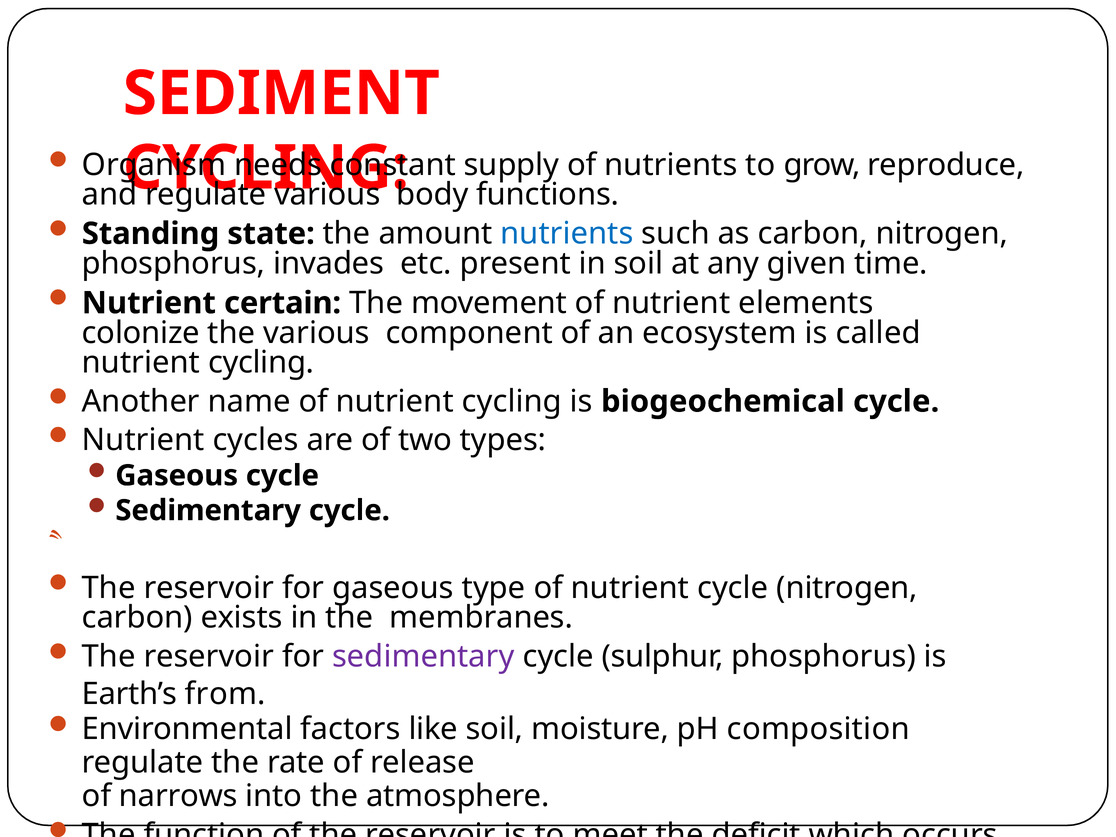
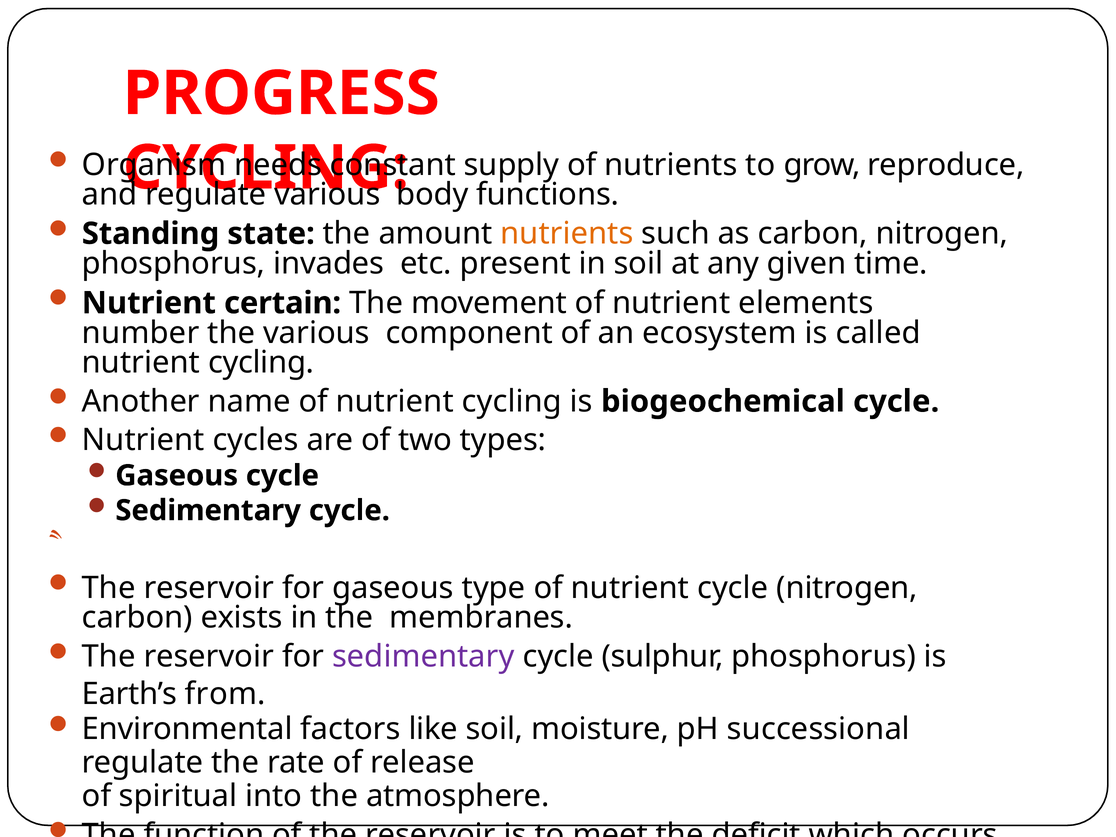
SEDIMENT: SEDIMENT -> PROGRESS (281, 94)
nutrients colour: blue -> orange (567, 234)
colonize: colonize -> number (141, 333)
composition: composition -> successional (818, 729)
narrows: narrows -> spiritual (178, 796)
